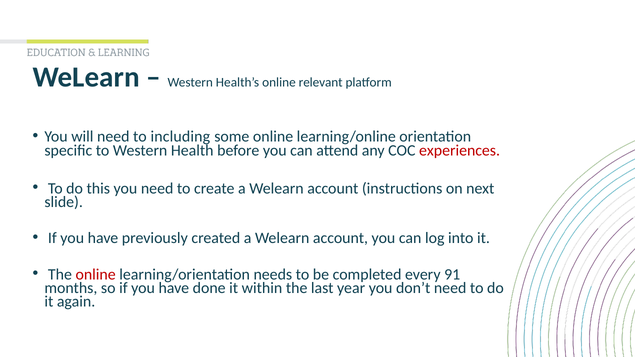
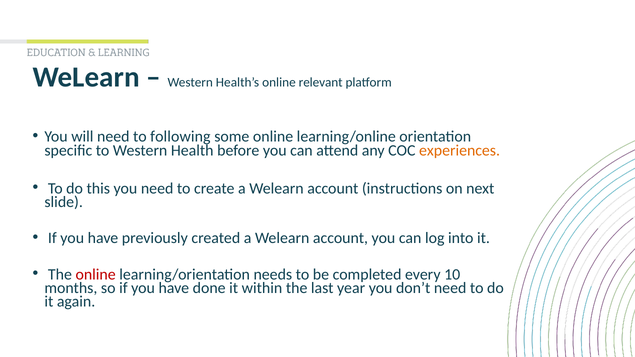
including: including -> following (180, 137)
experiences colour: red -> orange (460, 150)
91: 91 -> 10 (452, 274)
